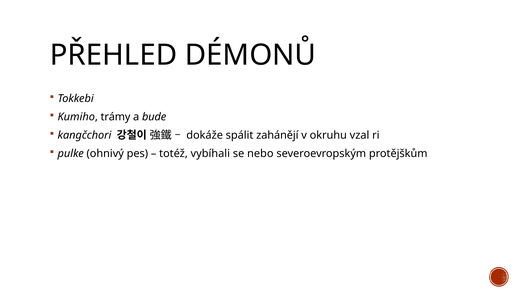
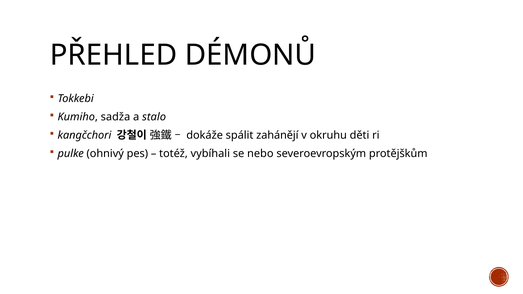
trámy: trámy -> sadža (115, 117)
bude: bude -> stalo (154, 117)
vzal: vzal -> děti (360, 135)
